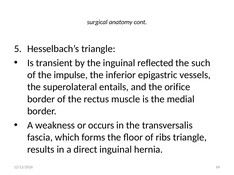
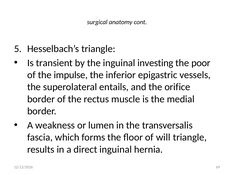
reflected: reflected -> investing (155, 63)
such: such -> poor (201, 63)
occurs: occurs -> lumen (101, 126)
ribs: ribs -> will (163, 138)
